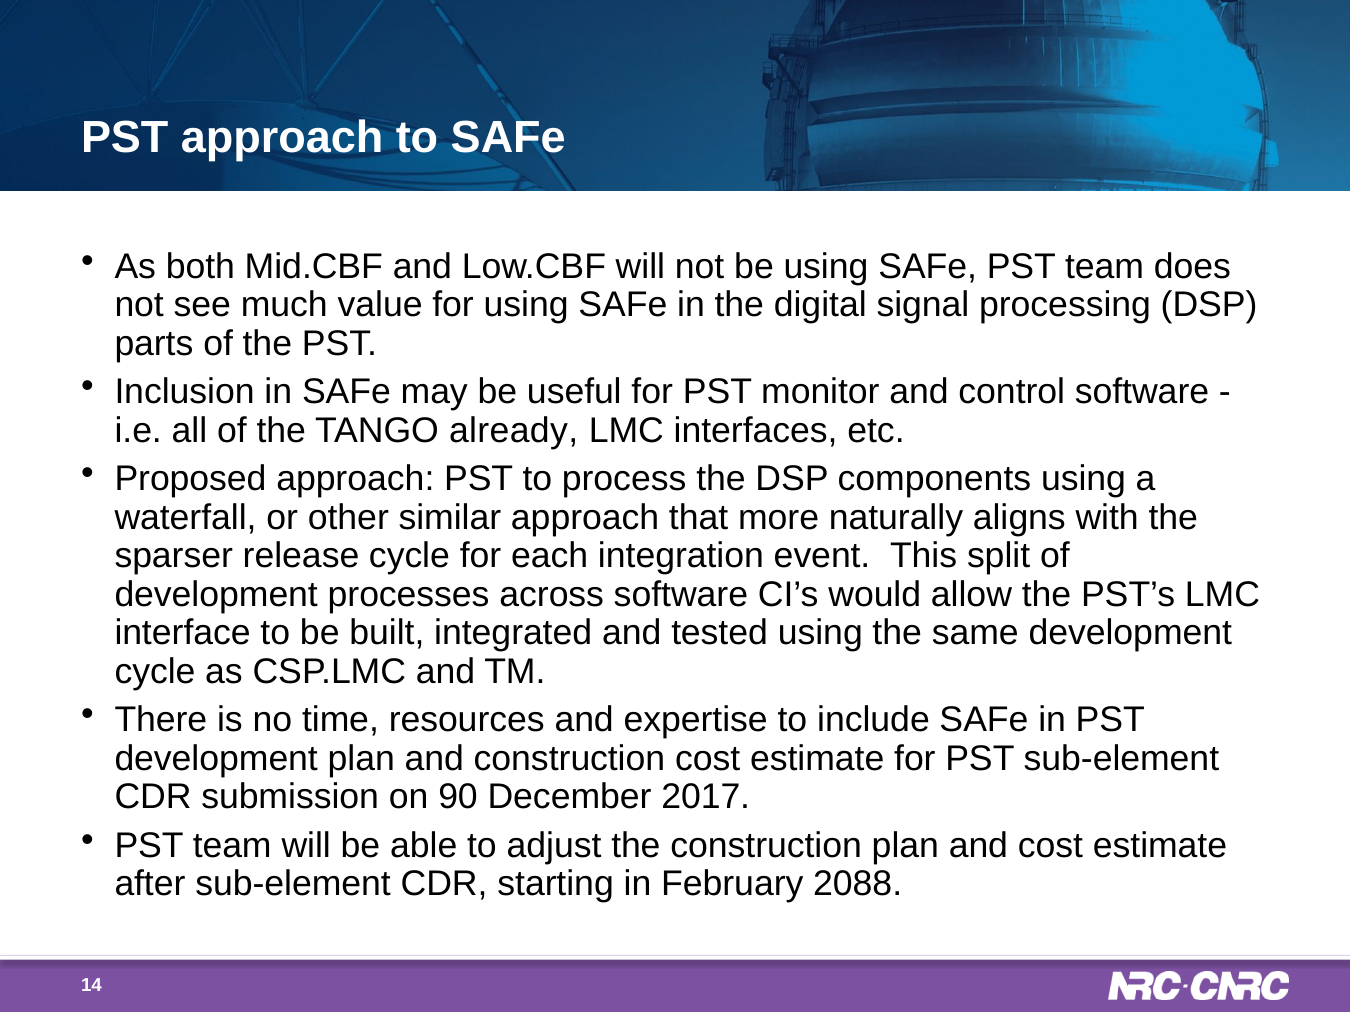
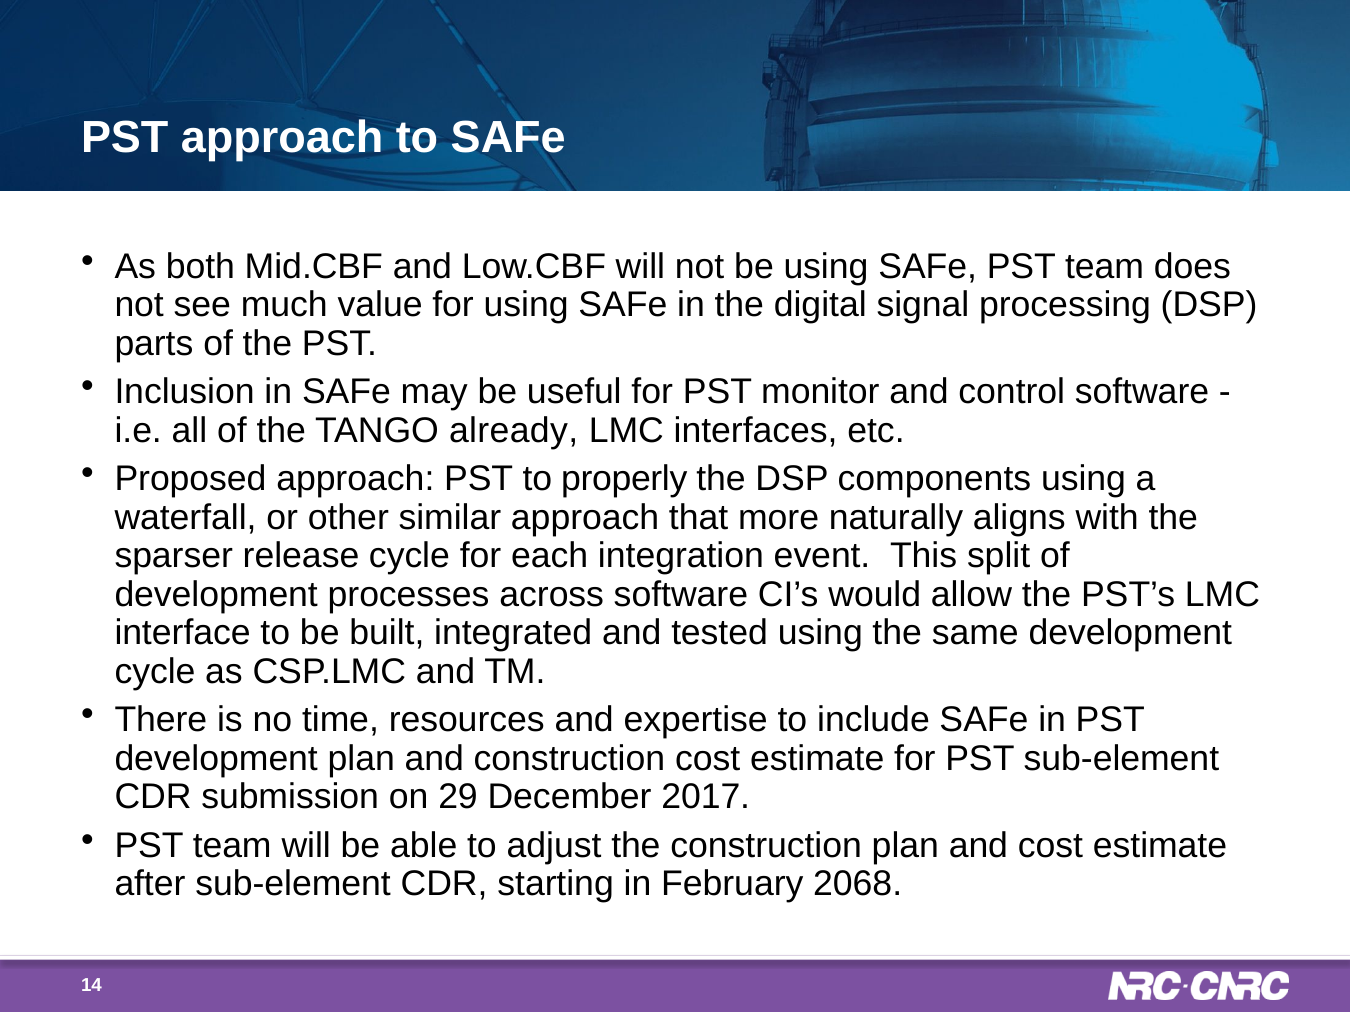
process: process -> properly (624, 479)
90: 90 -> 29 (458, 797)
2088: 2088 -> 2068 (858, 884)
